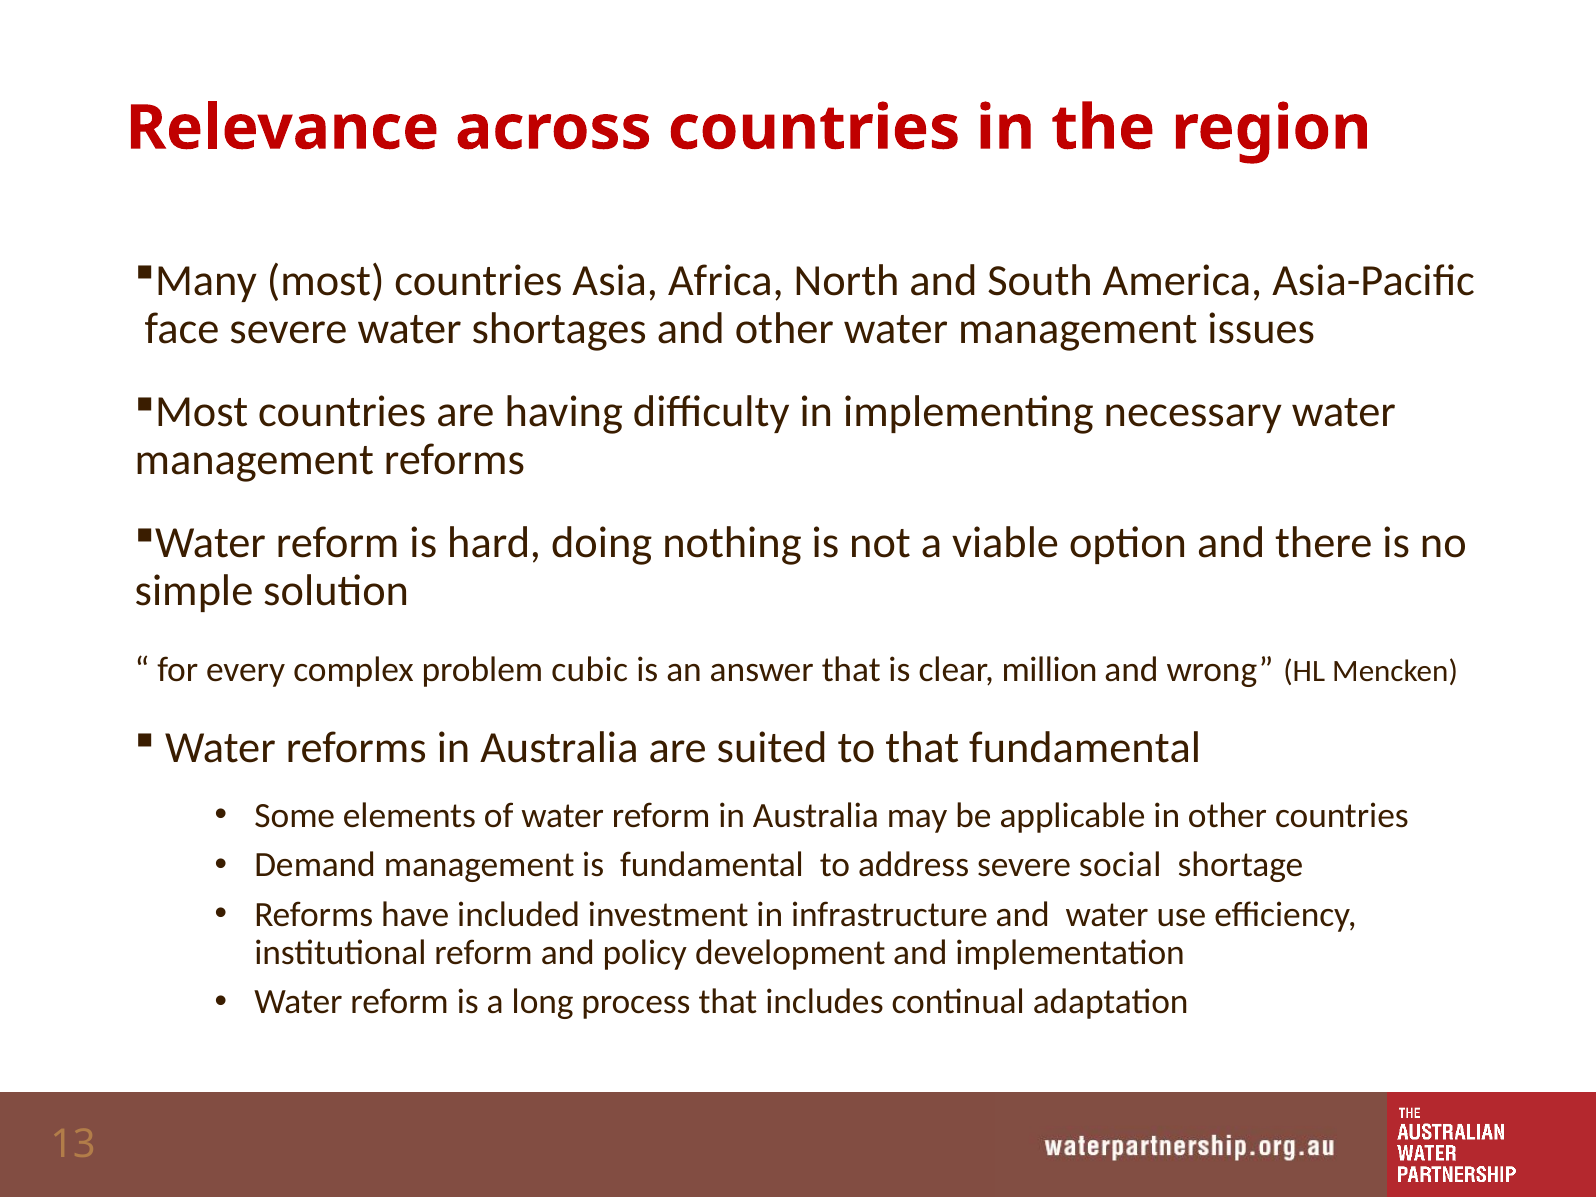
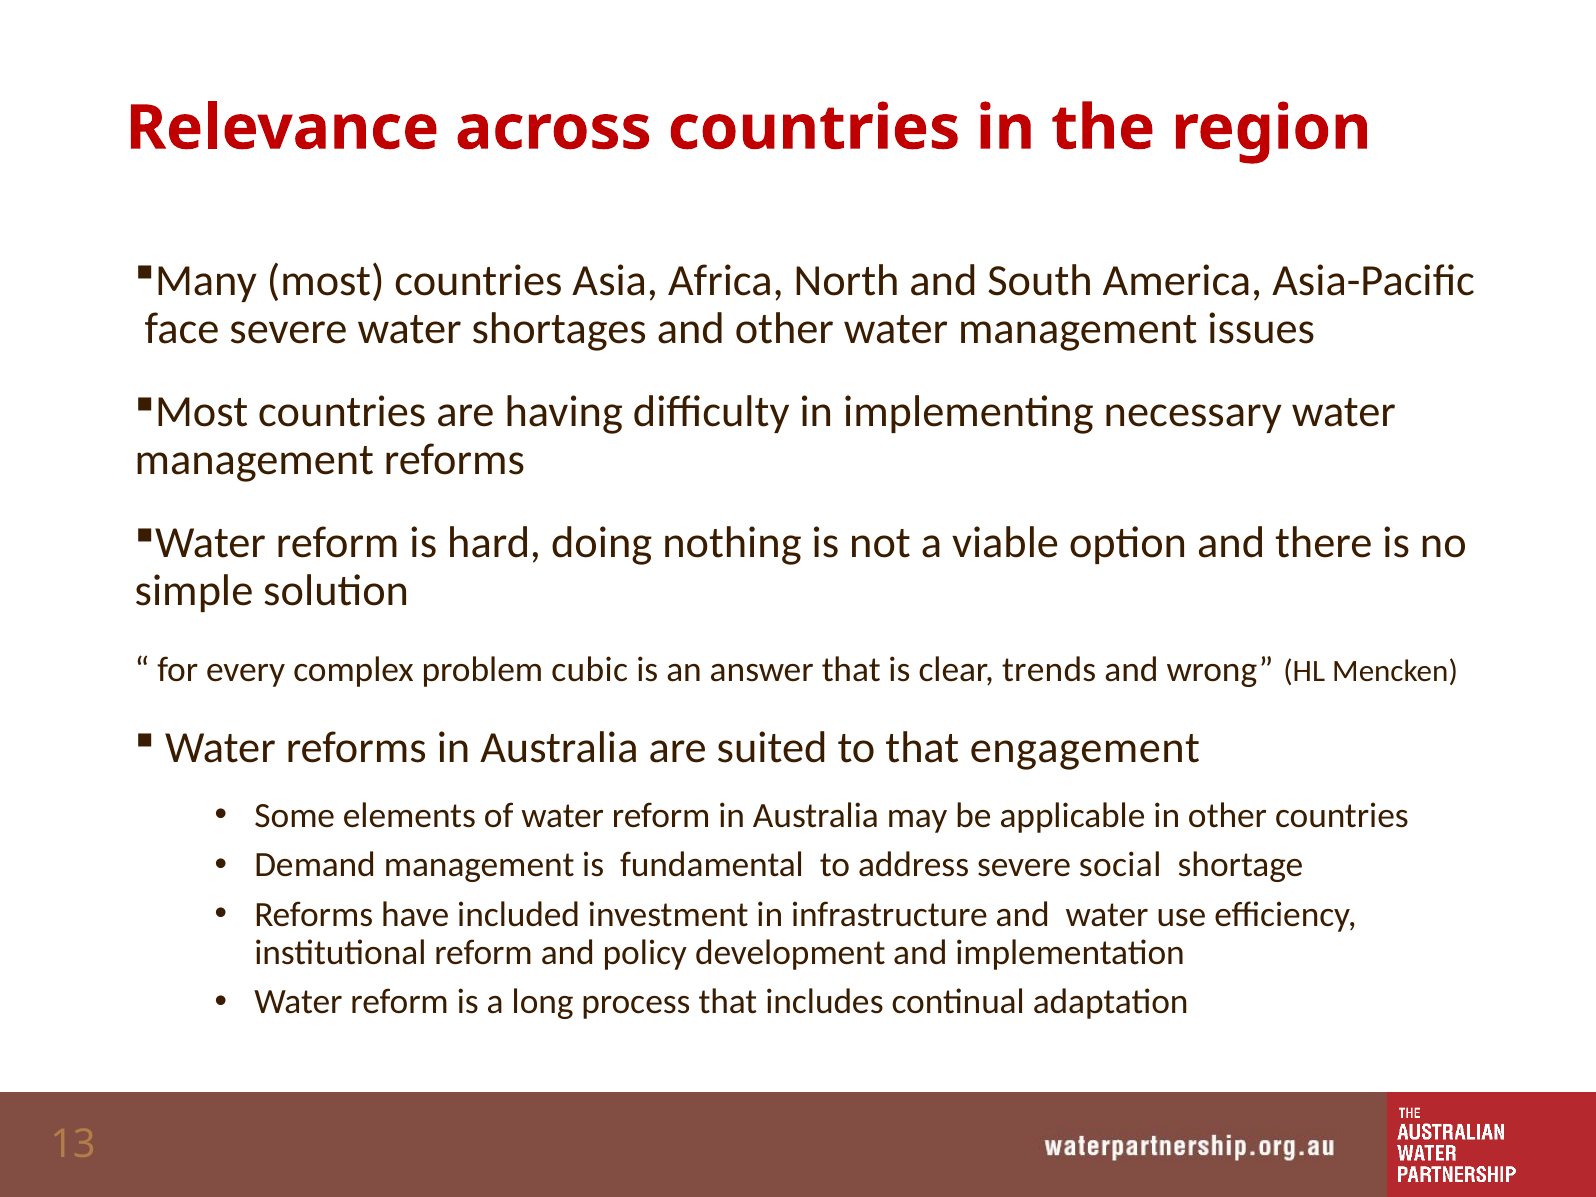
million: million -> trends (1049, 670)
that fundamental: fundamental -> engagement (1085, 748)
